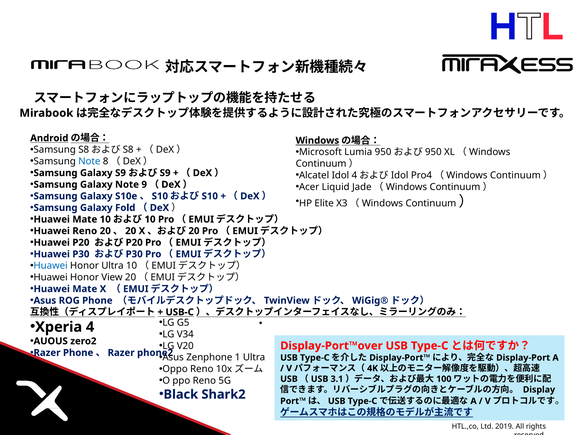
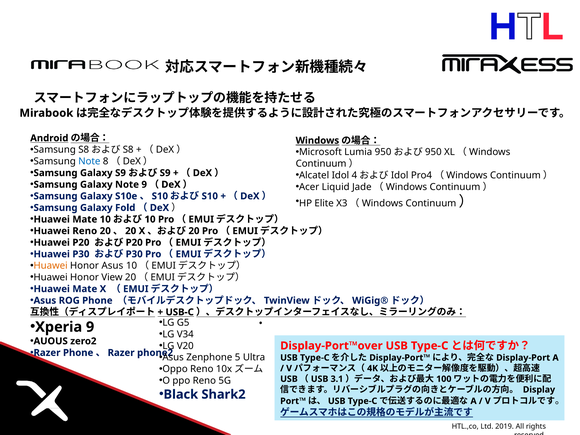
Huawei colour: blue -> orange (51, 266)
Honor Ultra: Ultra -> Asus (112, 266)
Xperia 4: 4 -> 9 (90, 327)
1: 1 -> 5 (238, 357)
